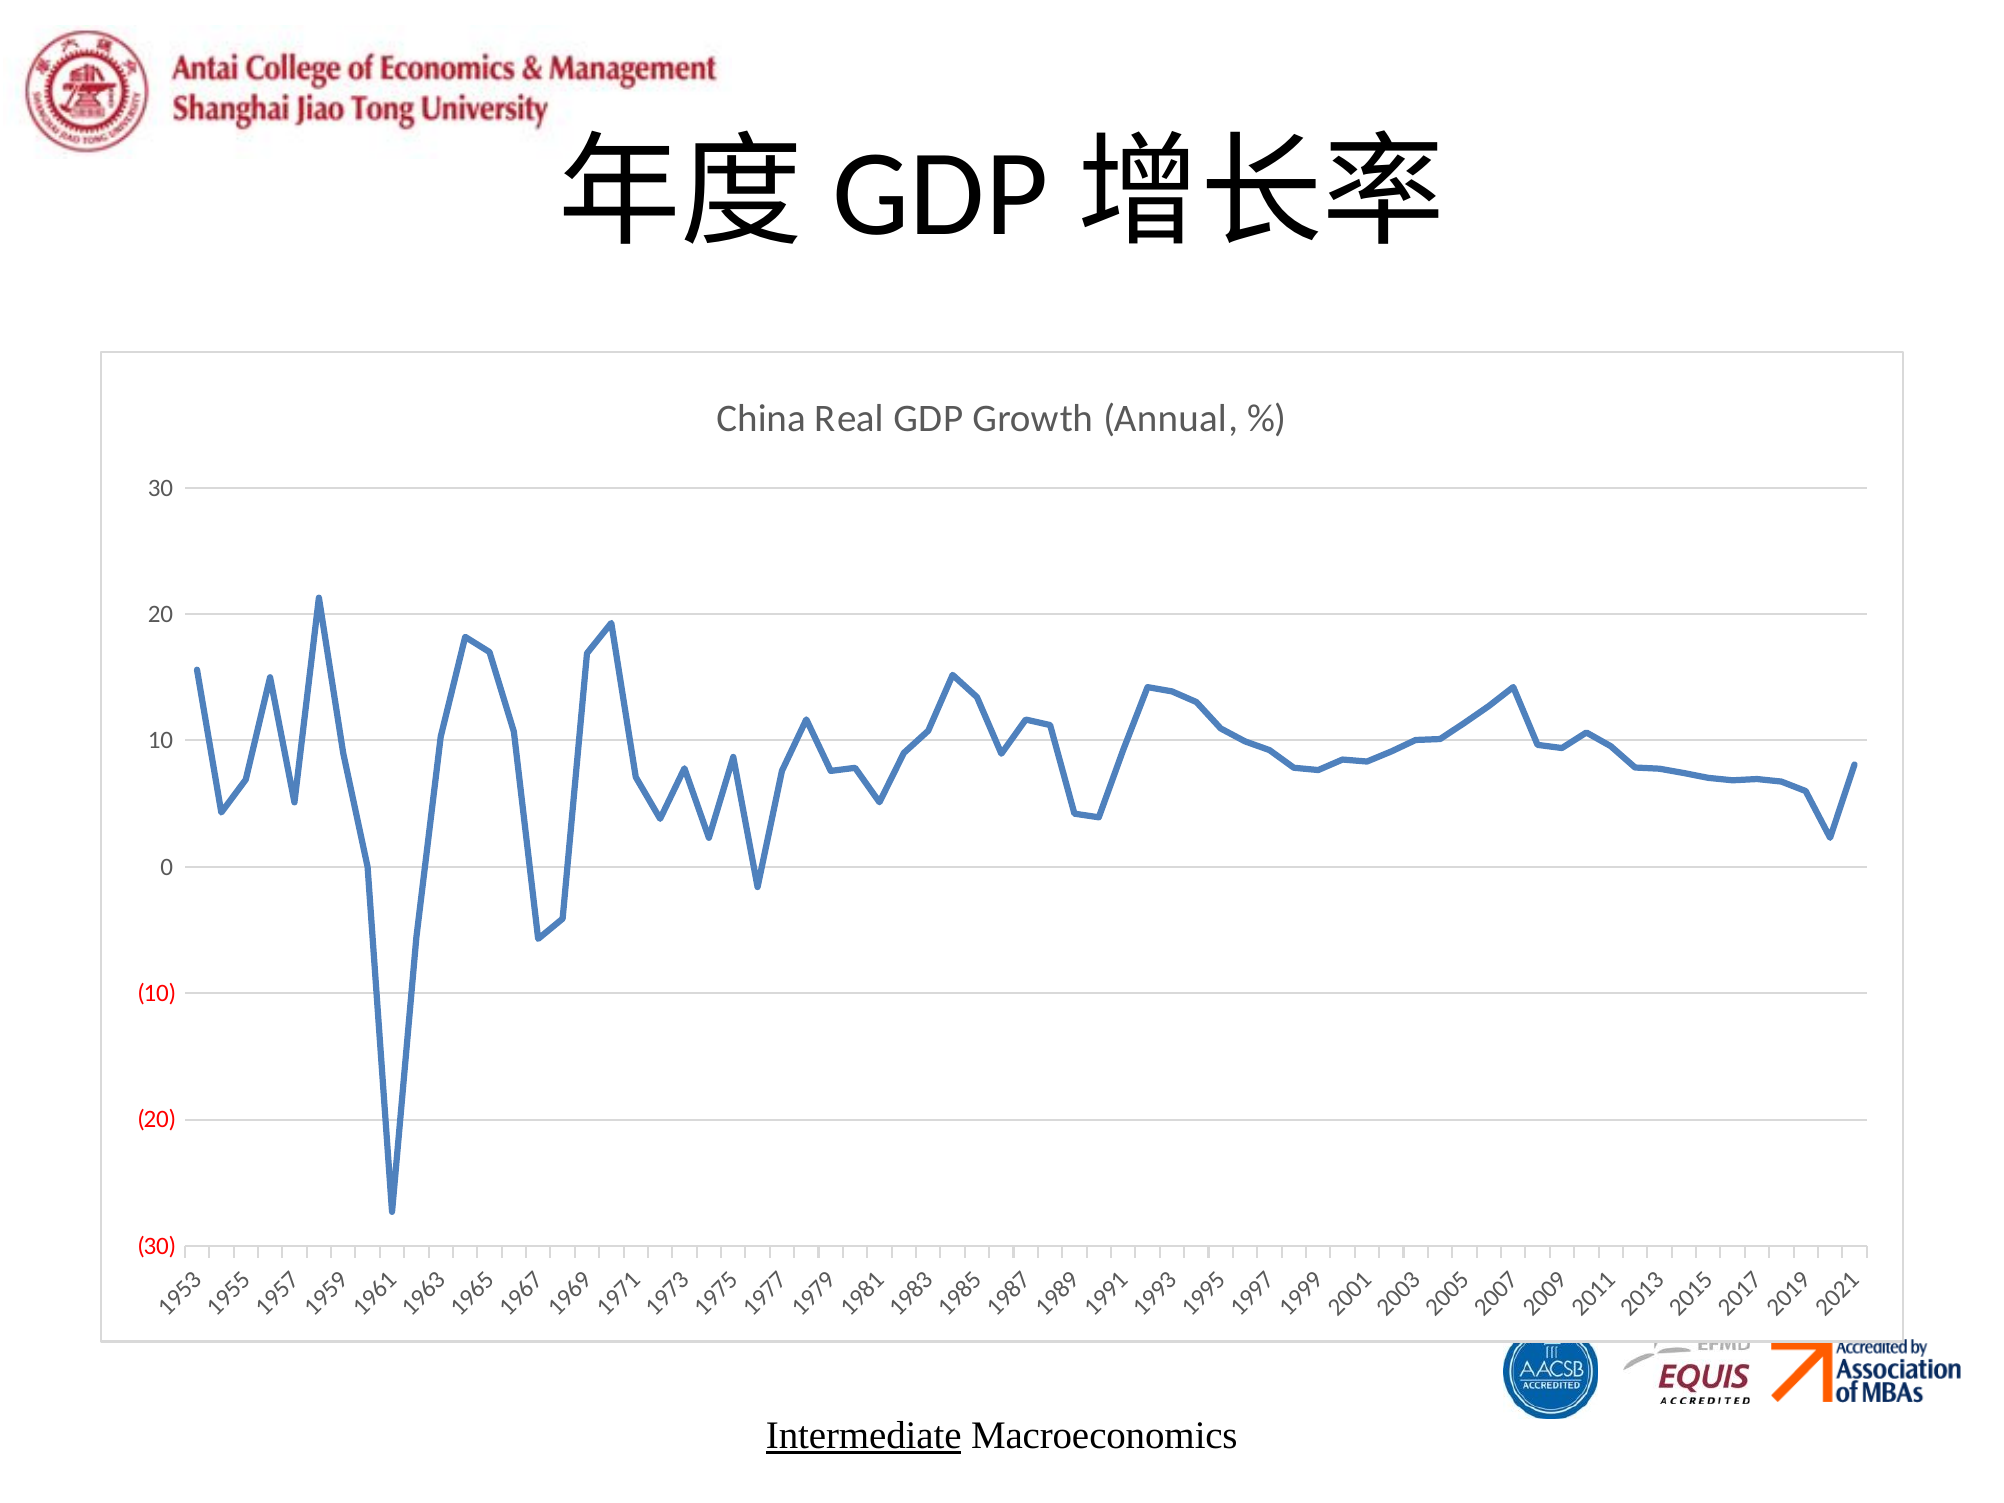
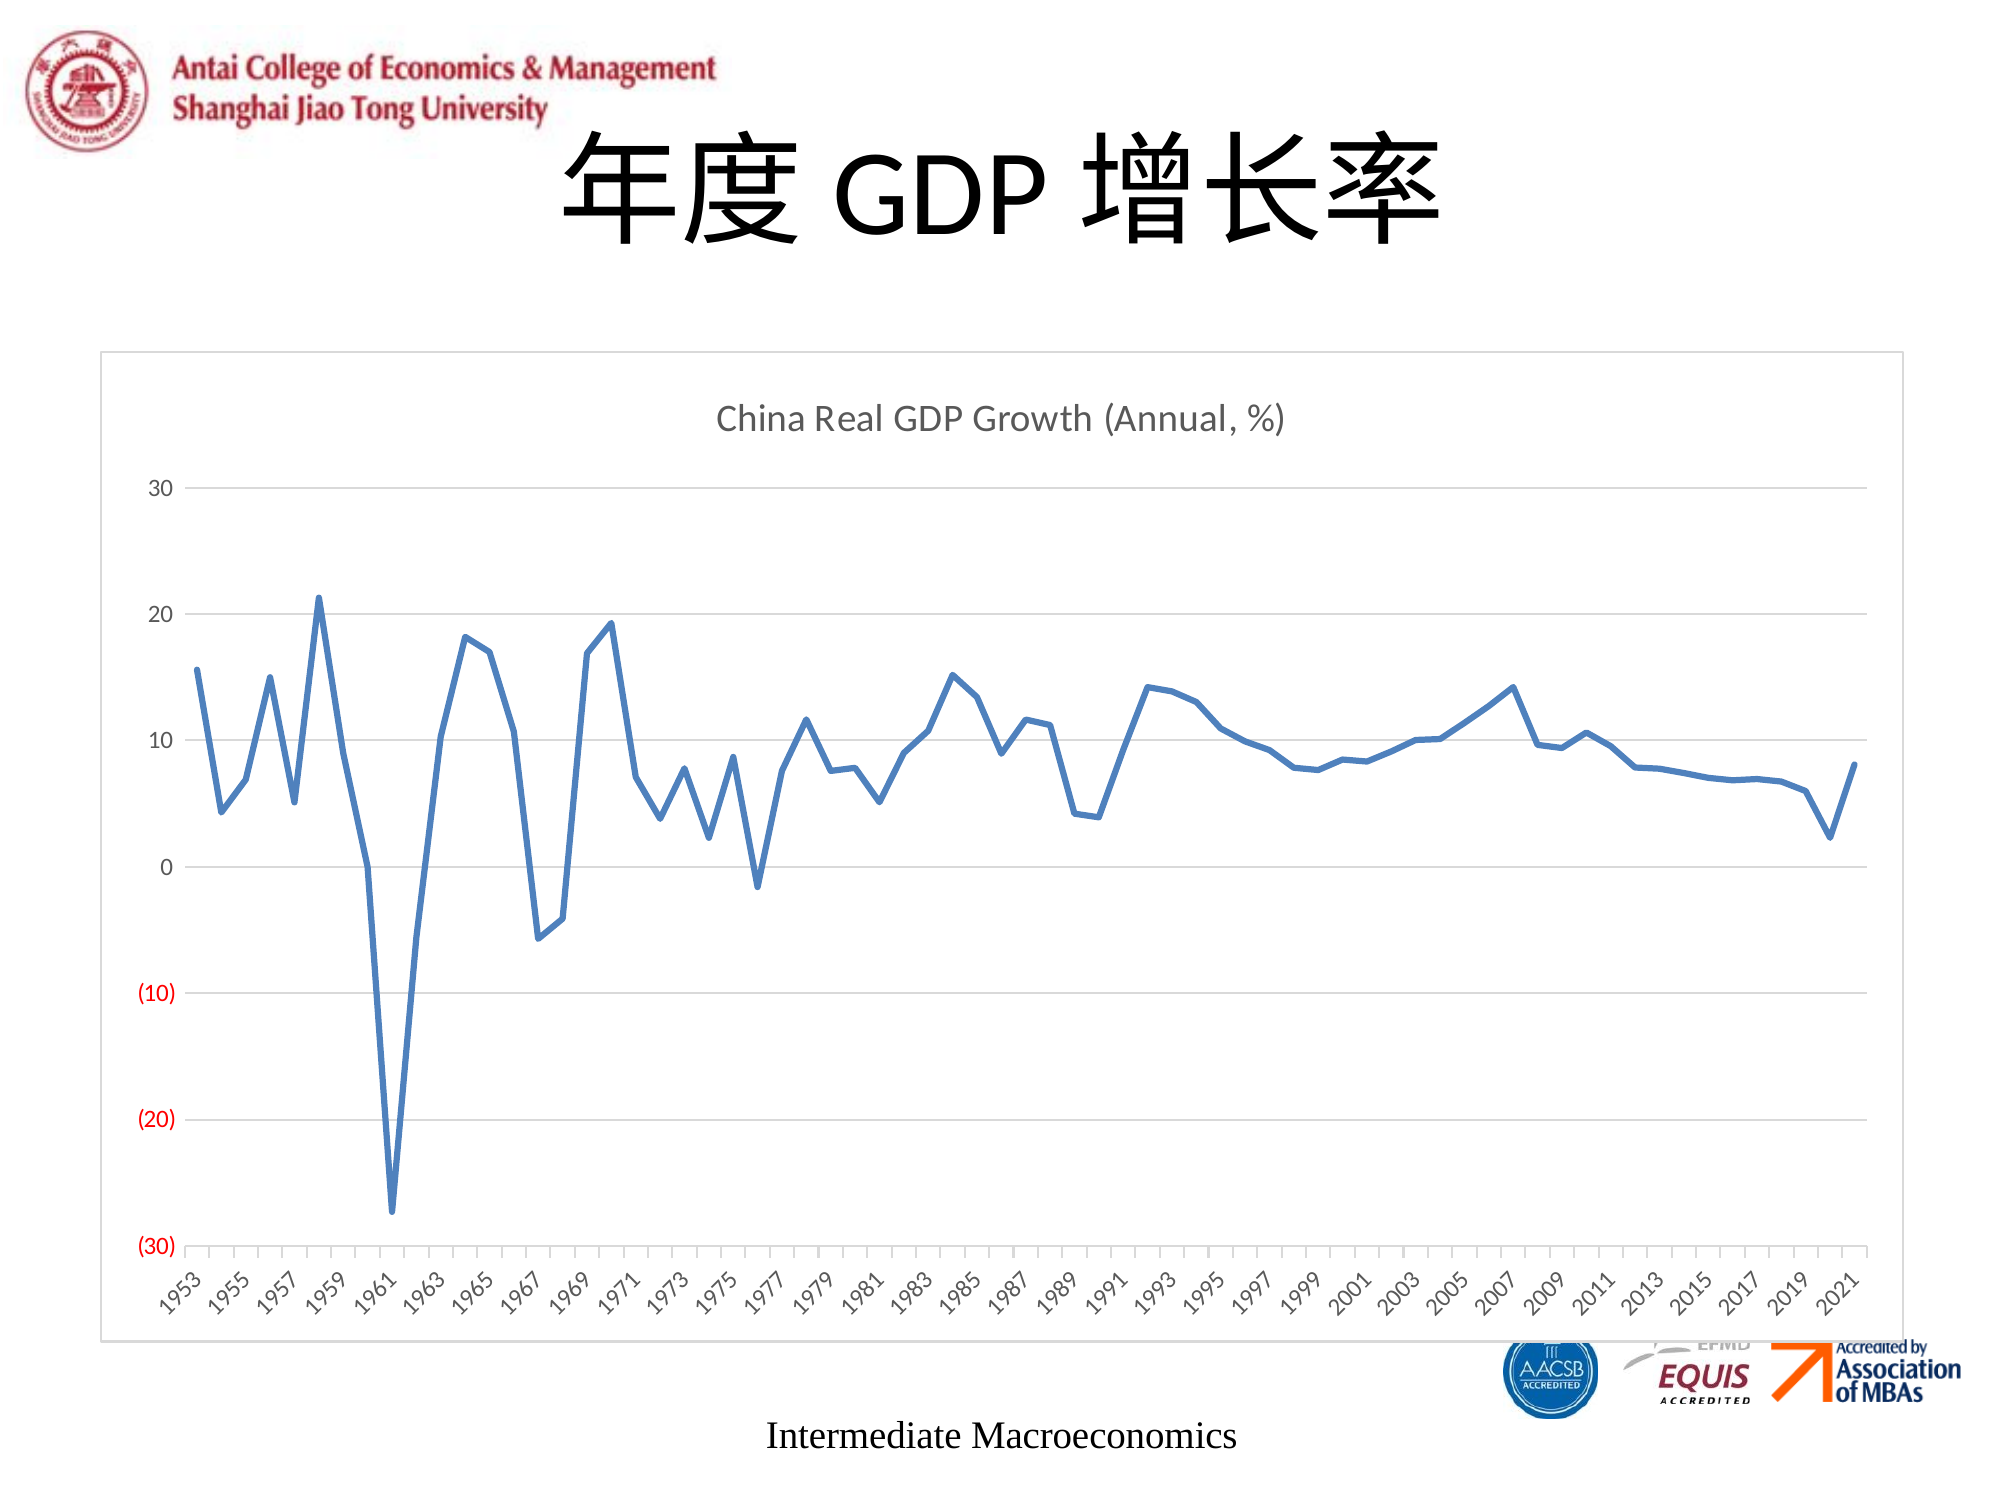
Intermediate underline: present -> none (864, 1436)
